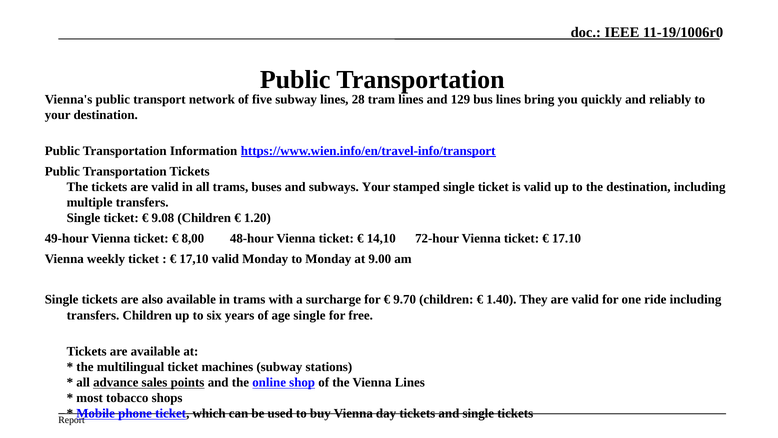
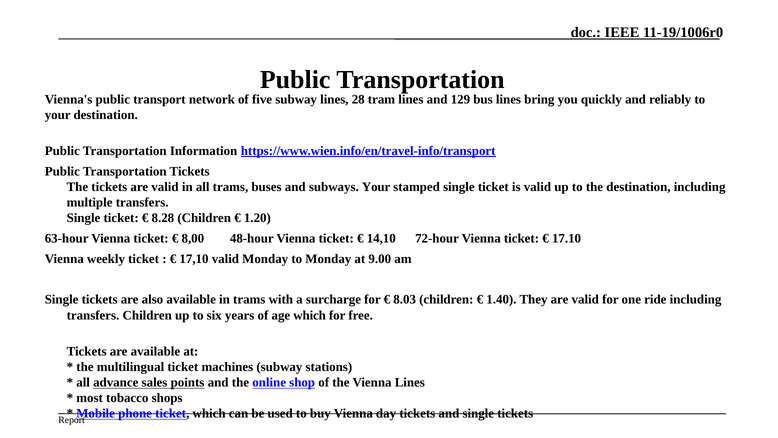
9.08: 9.08 -> 8.28 (163, 218)
49-hour: 49-hour -> 63-hour (67, 238)
9.70: 9.70 -> 8.03 (405, 299)
age single: single -> which (310, 315)
